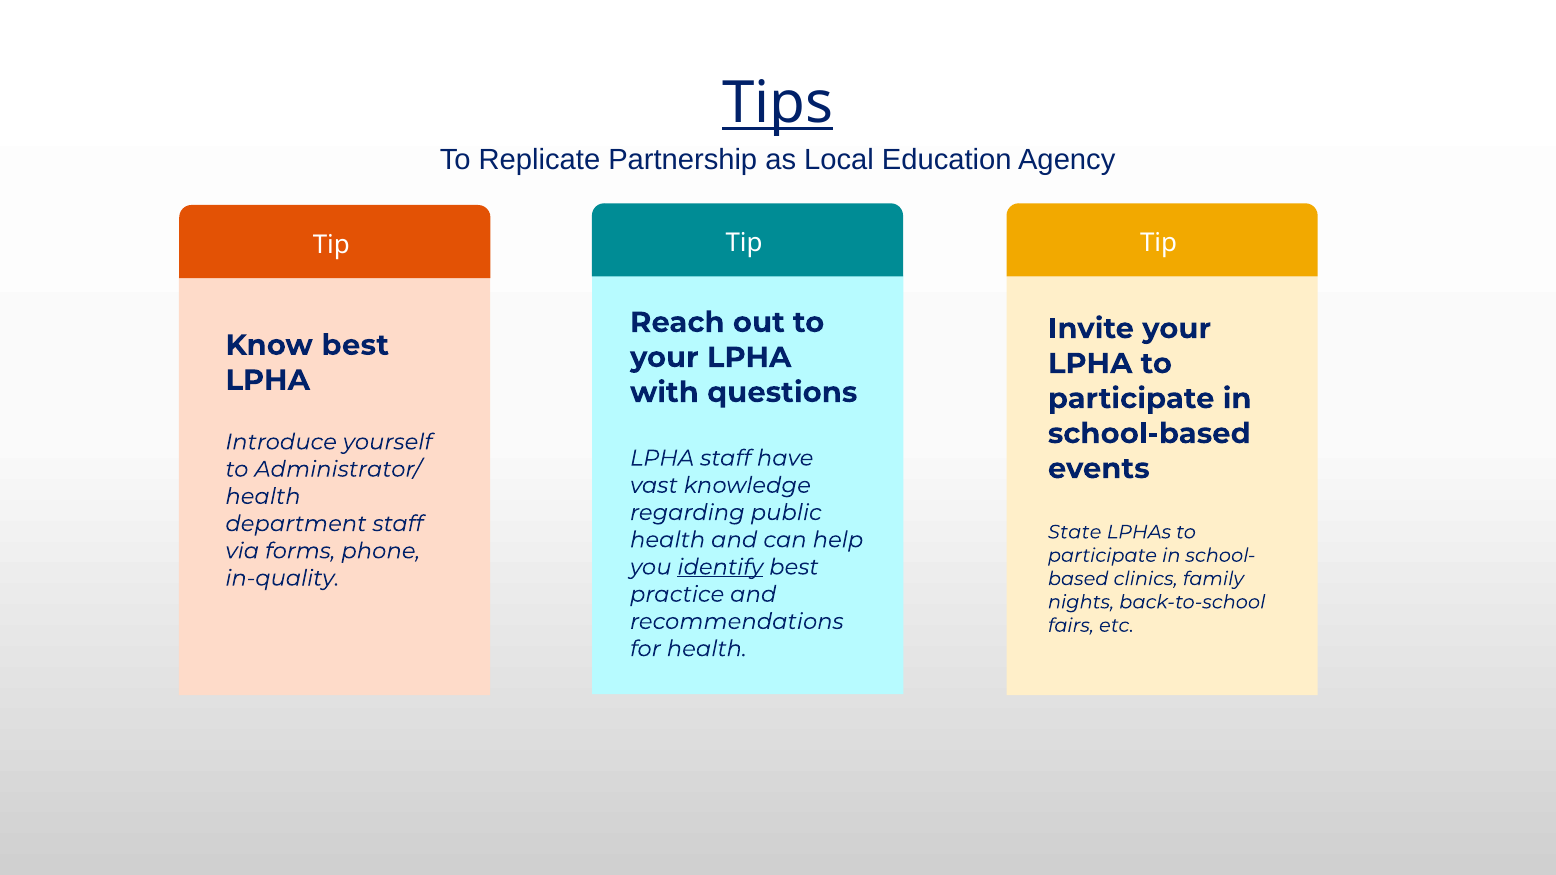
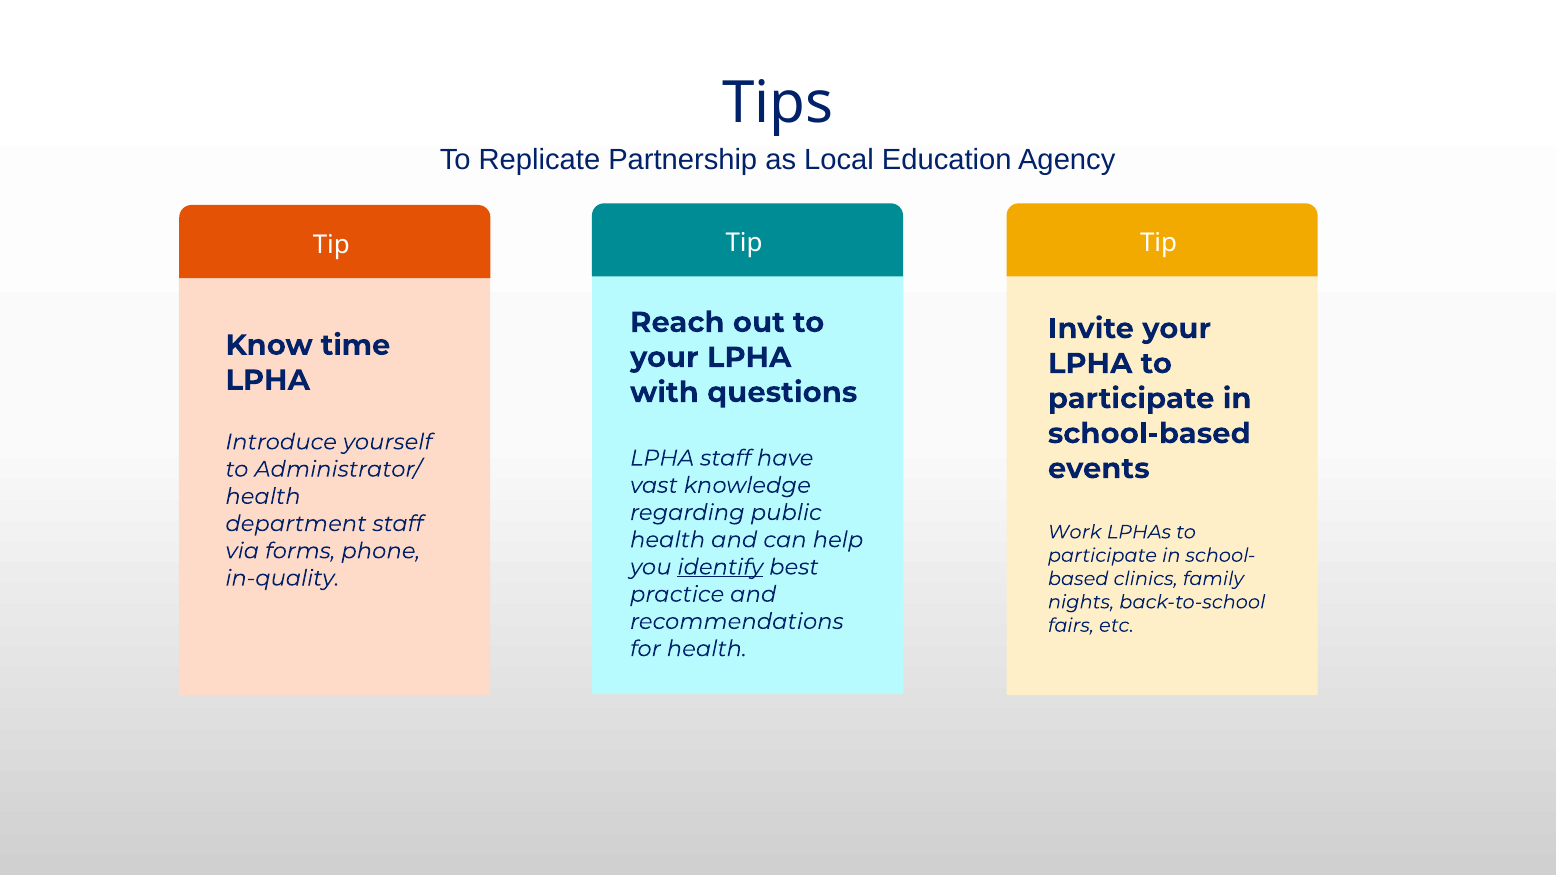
Tips underline: present -> none (778, 104)
Know best: best -> time (356, 345)
State: State -> Work (1075, 532)
